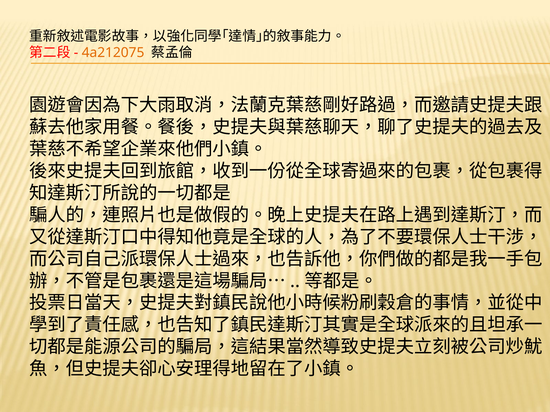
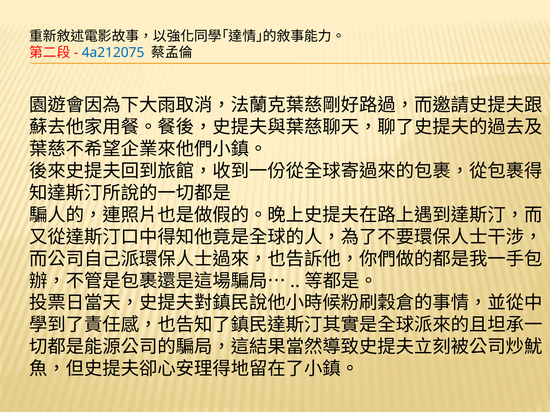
4a212075 colour: orange -> blue (113, 53)
